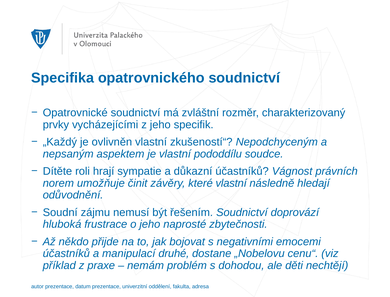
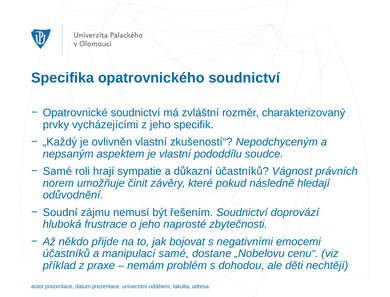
Dítěte: Dítěte -> Samé (57, 171)
které vlastní: vlastní -> pokud (231, 183)
manipulací druhé: druhé -> samé (174, 253)
